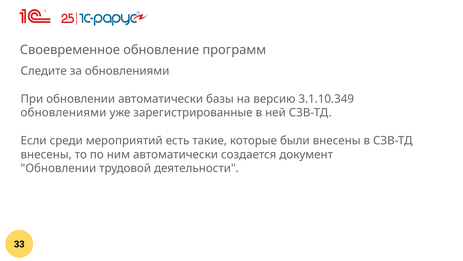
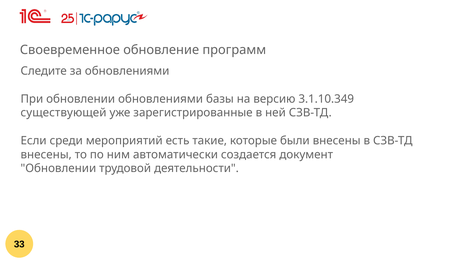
обновлении автоматически: автоматически -> обновлениями (161, 99)
обновлениями: обновлениями -> существующей (63, 113)
